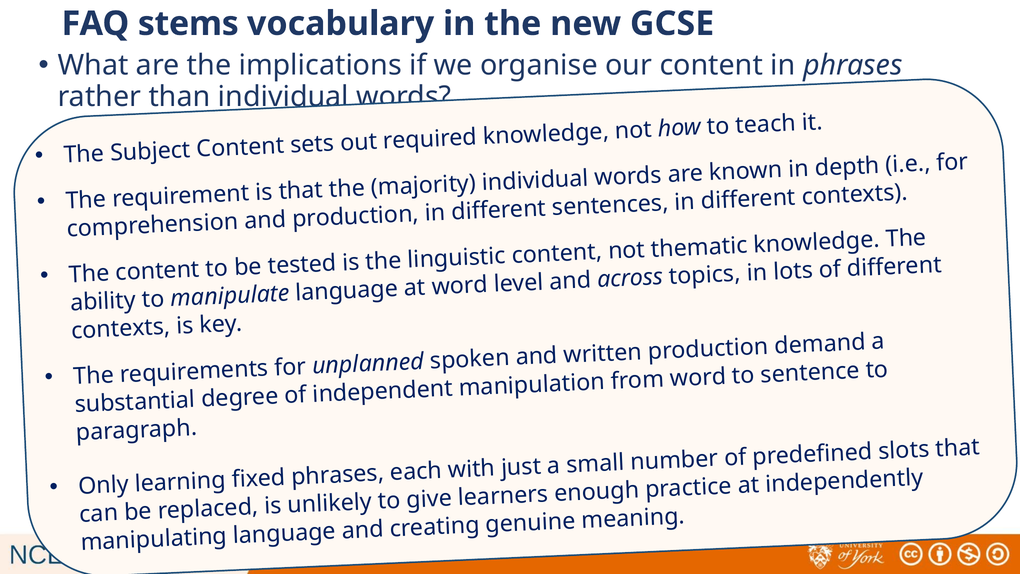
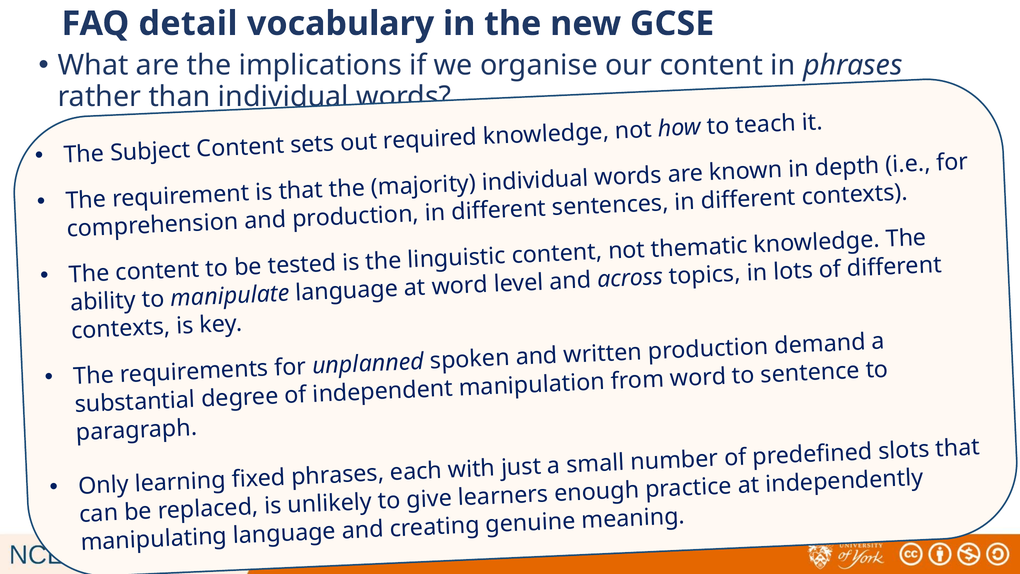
stems: stems -> detail (188, 24)
